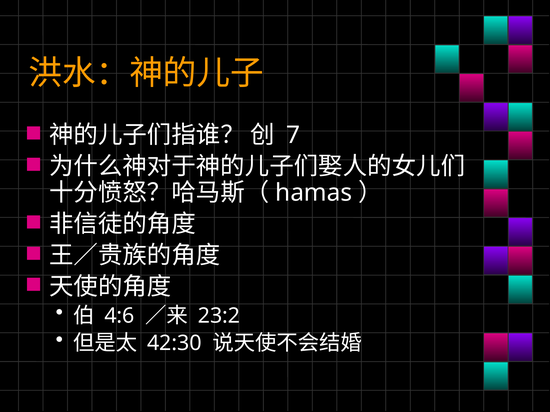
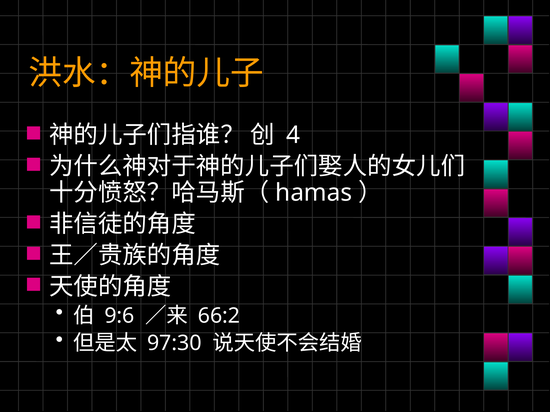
7: 7 -> 4 (293, 135)
4:6: 4:6 -> 9:6 (119, 316)
23:2: 23:2 -> 66:2 (219, 316)
42:30: 42:30 -> 97:30 (174, 343)
